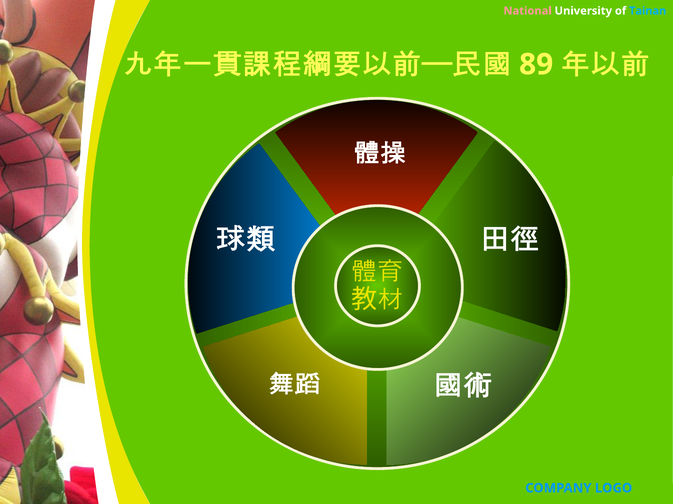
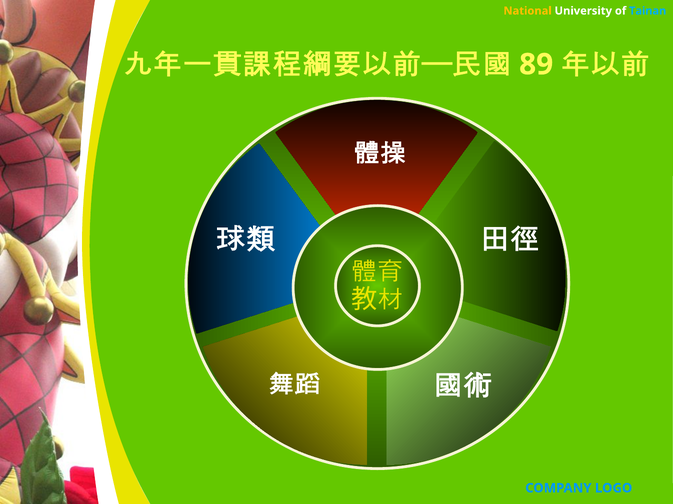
National colour: pink -> yellow (528, 11)
